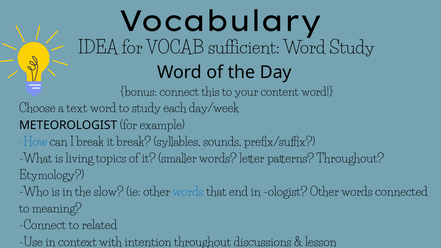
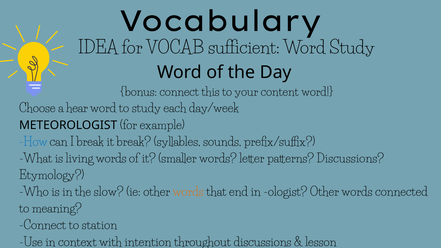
text: text -> hear (77, 108)
living topics: topics -> words (111, 159)
patterns Throughout: Throughout -> Discussions (350, 159)
words colour: blue -> orange (188, 192)
related: related -> station (99, 225)
